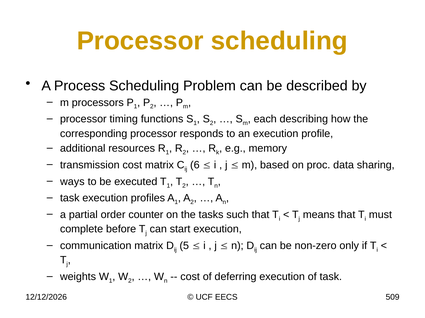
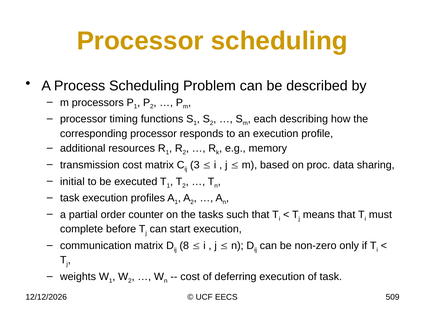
6: 6 -> 3 (195, 165)
ways: ways -> initial (72, 182)
5: 5 -> 8 (184, 246)
